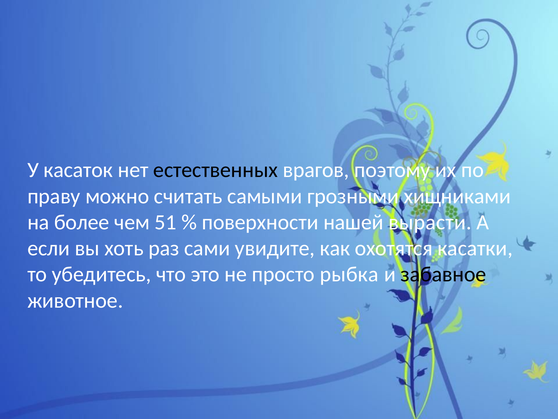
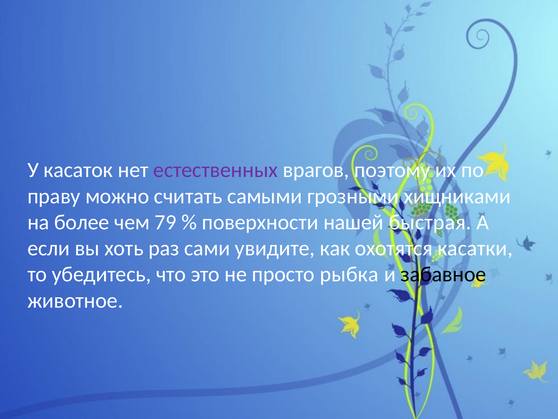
естественных colour: black -> purple (216, 170)
51: 51 -> 79 (166, 222)
вырасти: вырасти -> быстрая (430, 222)
